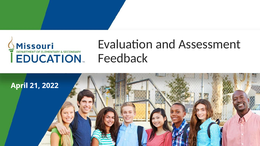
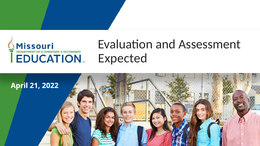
Feedback: Feedback -> Expected (123, 58)
